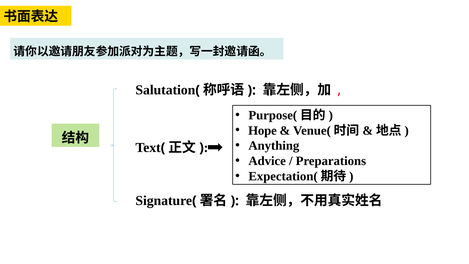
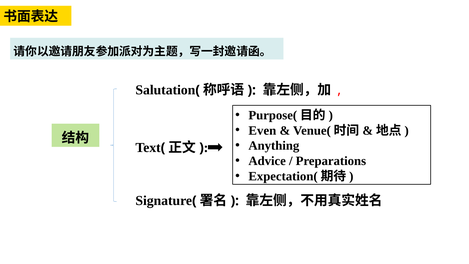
Hope: Hope -> Even (262, 130)
